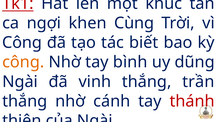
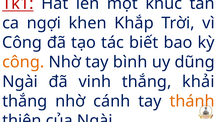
Cùng: Cùng -> Khắp (134, 23)
trần: trần -> khải (198, 82)
thánh colour: red -> orange (192, 101)
